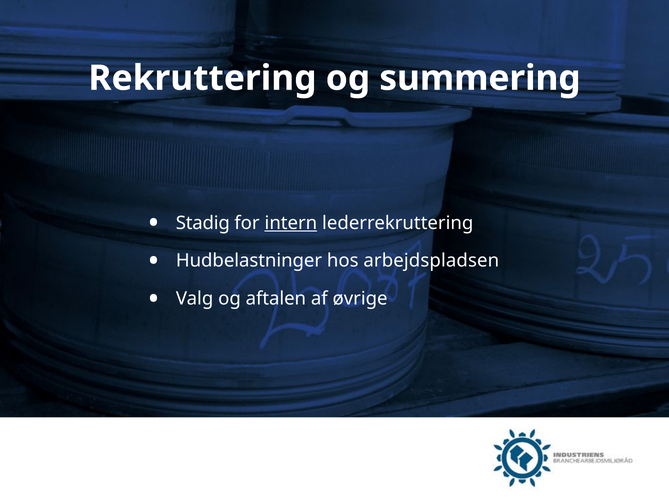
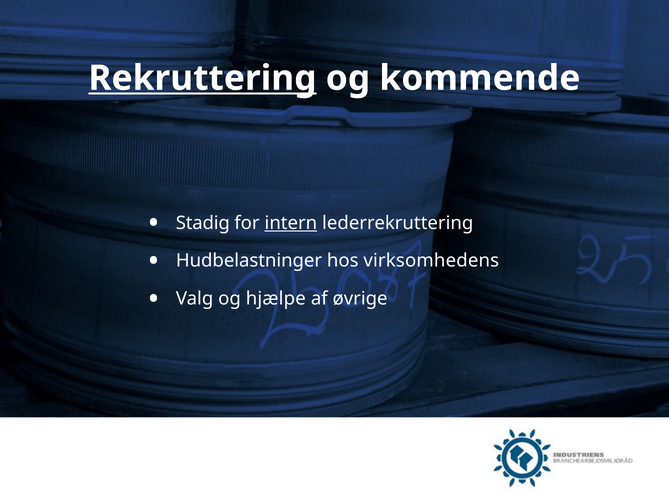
Rekruttering underline: none -> present (202, 78)
summering: summering -> kommende (480, 78)
arbejdspladsen: arbejdspladsen -> virksomhedens (431, 261)
aftalen: aftalen -> hjælpe (276, 299)
